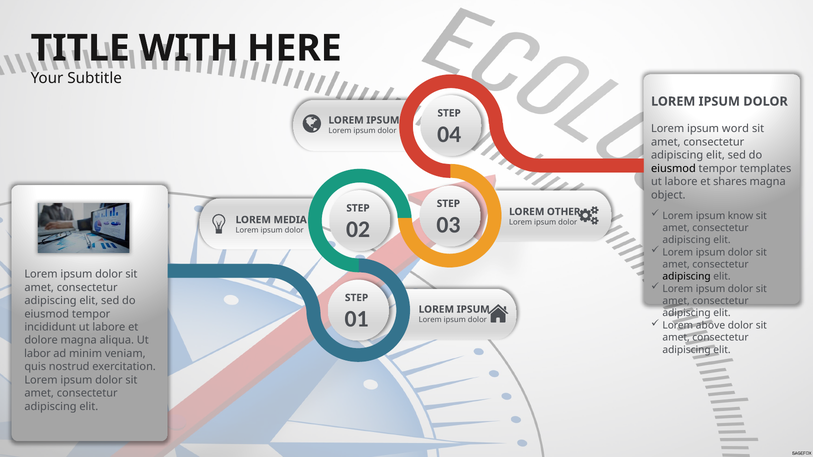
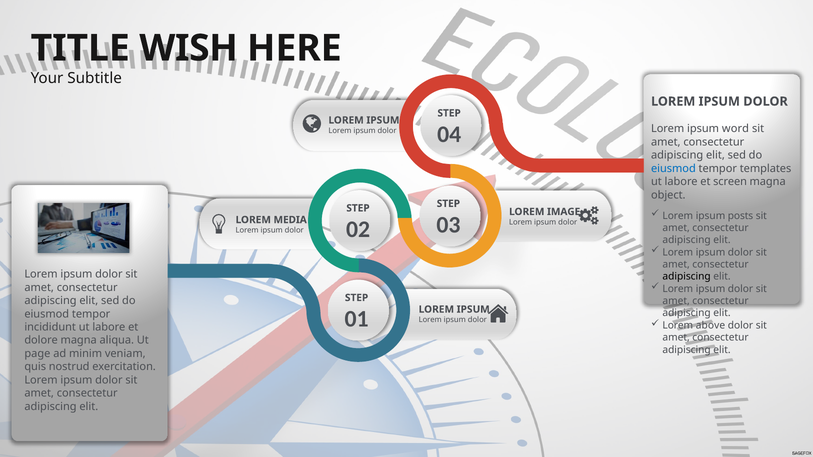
WITH: WITH -> WISH (189, 48)
eiusmod colour: black -> blue (673, 169)
shares: shares -> screen (730, 182)
OTHER: OTHER -> IMAGE (564, 212)
know: know -> posts (741, 216)
labor: labor -> page (37, 354)
